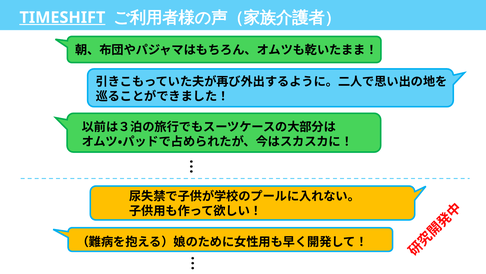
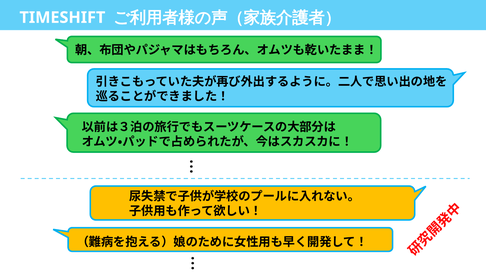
TIMESHIFT underline: present -> none (62, 17)
